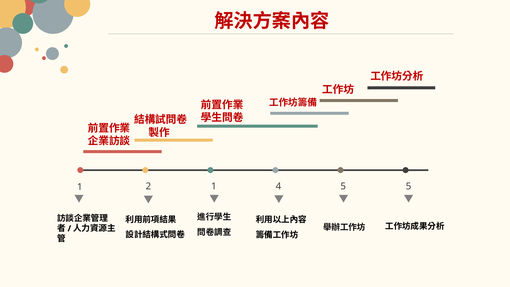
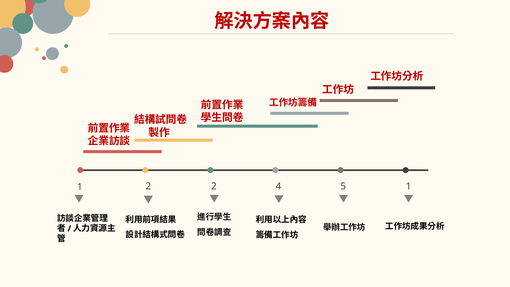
2 1: 1 -> 2 (214, 186)
4 5: 5 -> 1 (408, 186)
